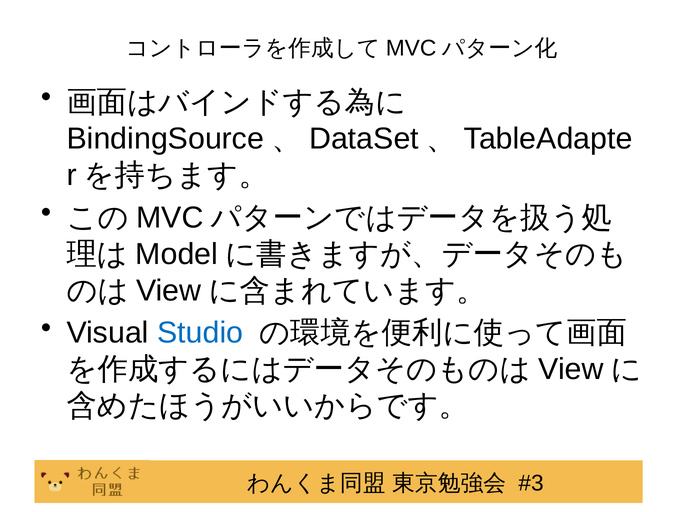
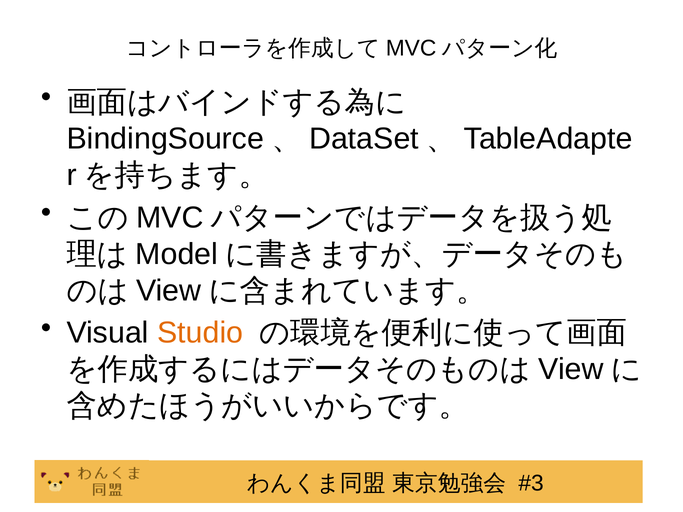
Studio colour: blue -> orange (200, 333)
